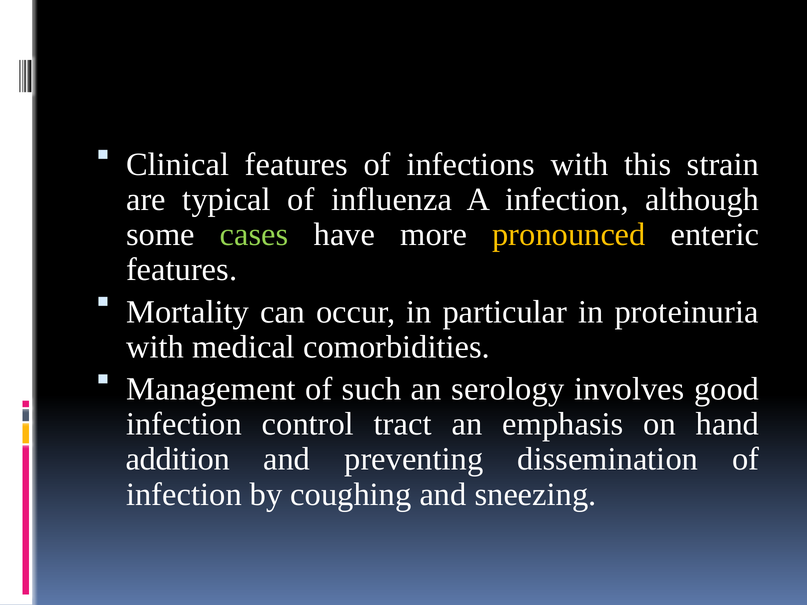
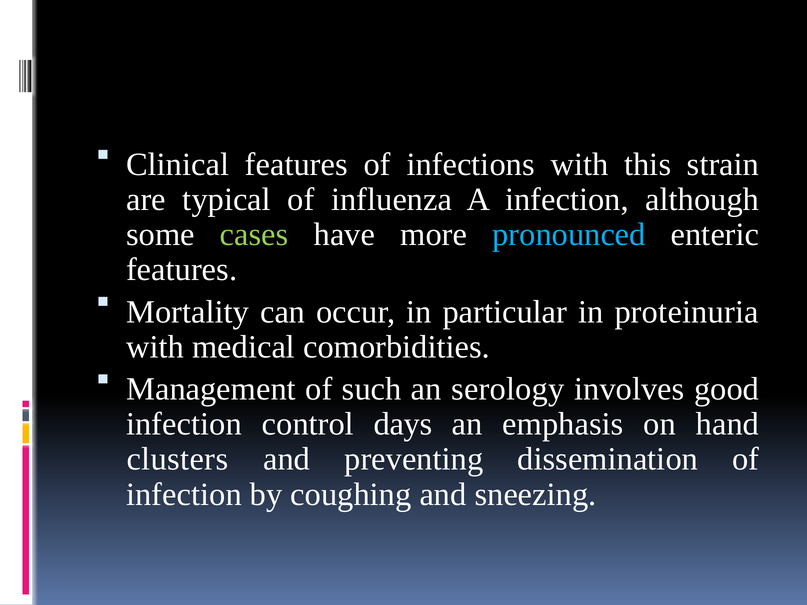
pronounced colour: yellow -> light blue (569, 235)
tract: tract -> days (403, 424)
addition: addition -> clusters (177, 459)
